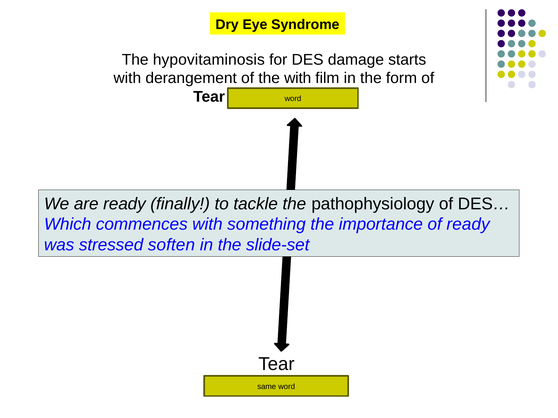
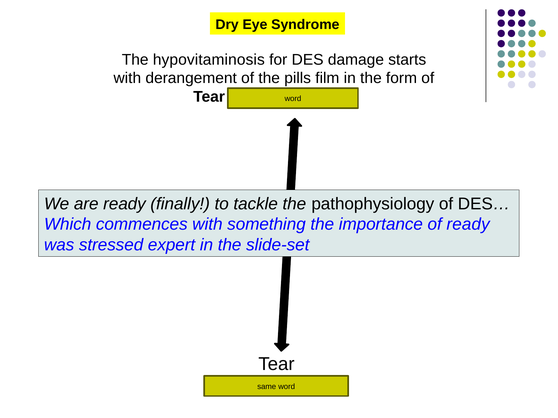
the with: with -> pills (298, 78)
soften: soften -> expert (172, 245)
